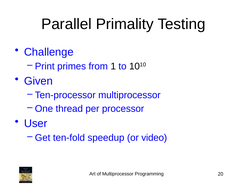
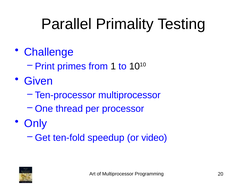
User: User -> Only (36, 123)
